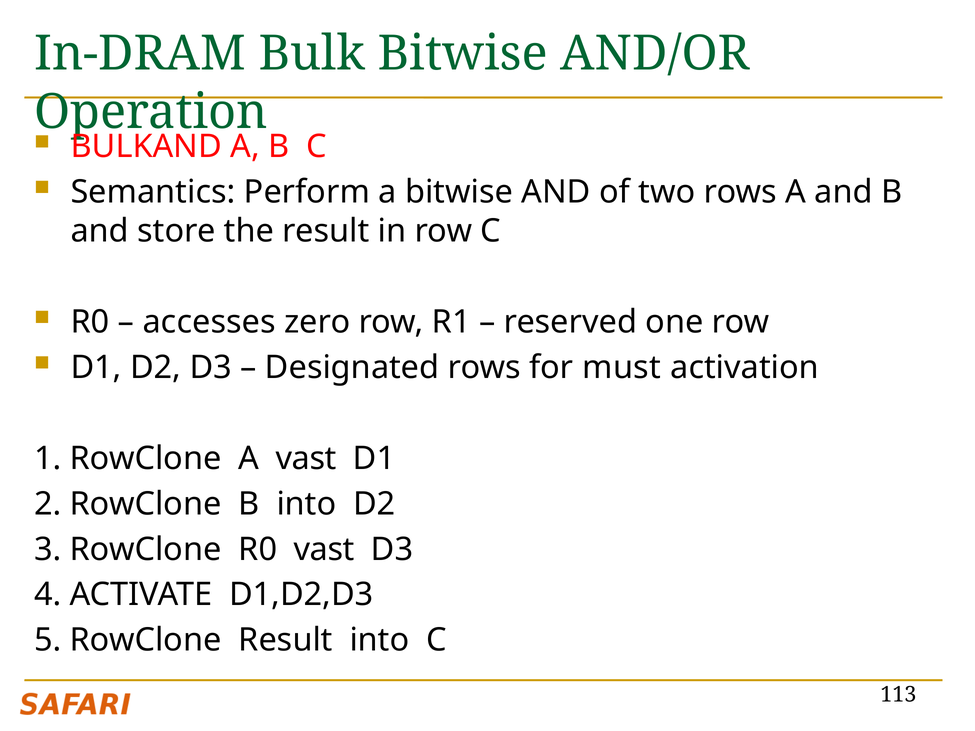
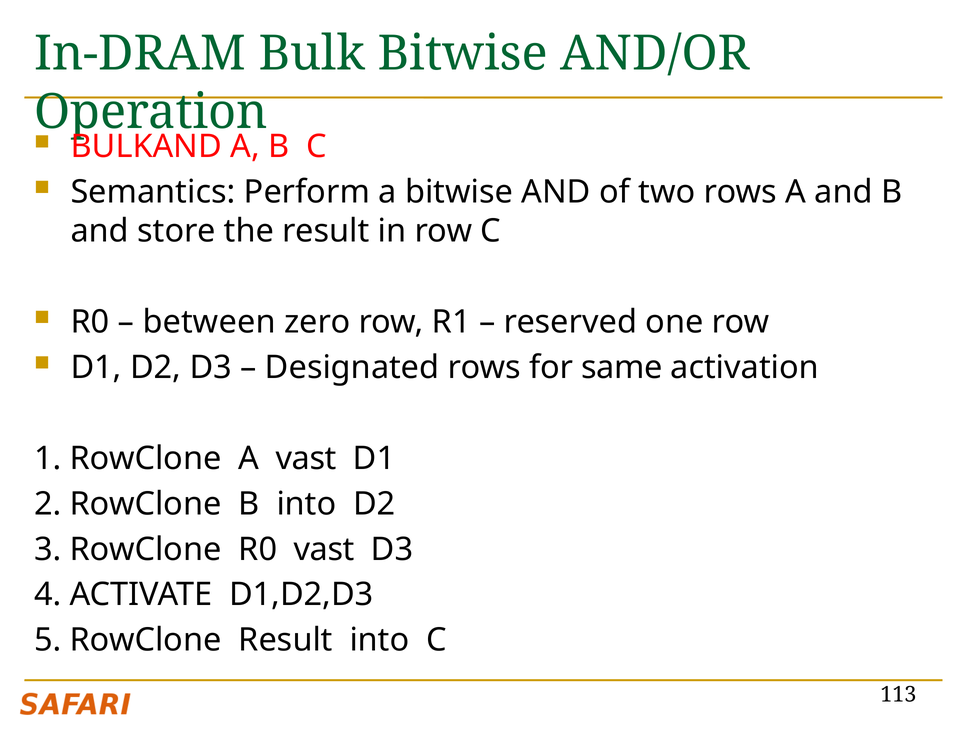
accesses: accesses -> between (209, 322)
must: must -> same (622, 368)
